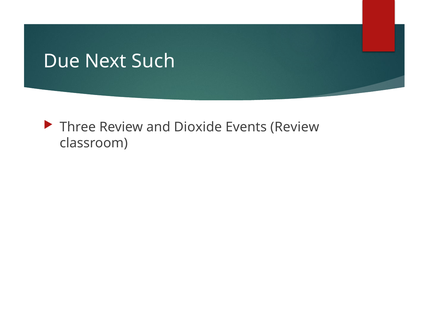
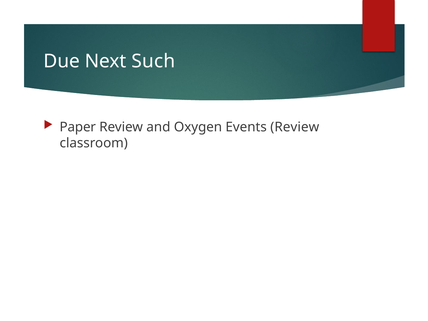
Three: Three -> Paper (78, 127)
Dioxide: Dioxide -> Oxygen (198, 127)
